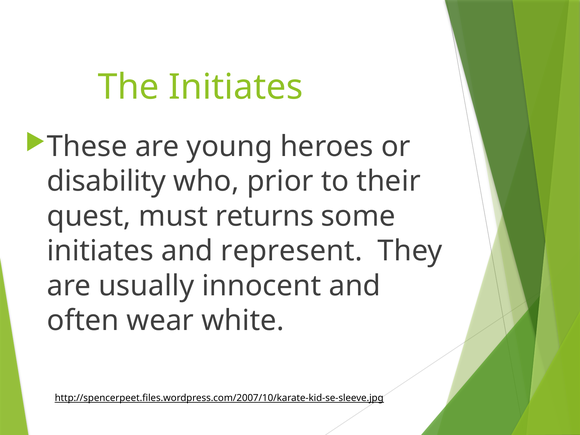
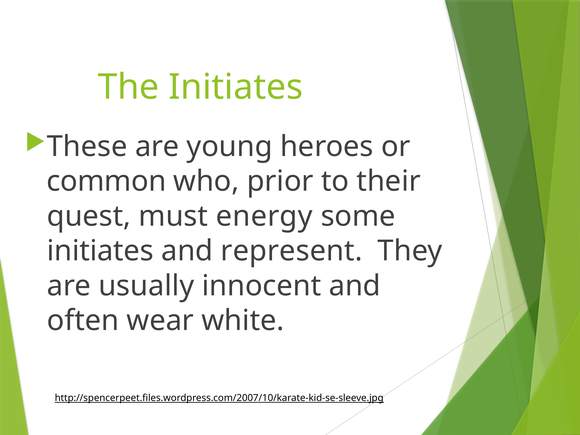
disability: disability -> common (106, 181)
returns: returns -> energy (264, 216)
